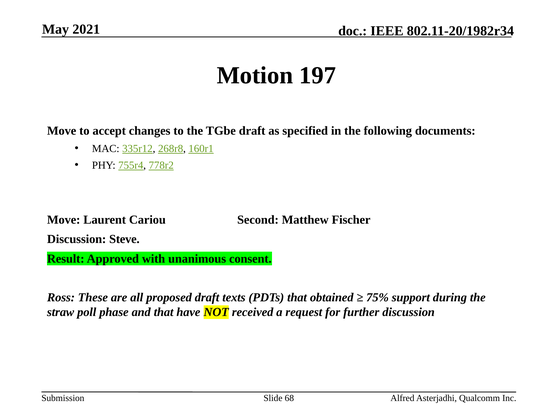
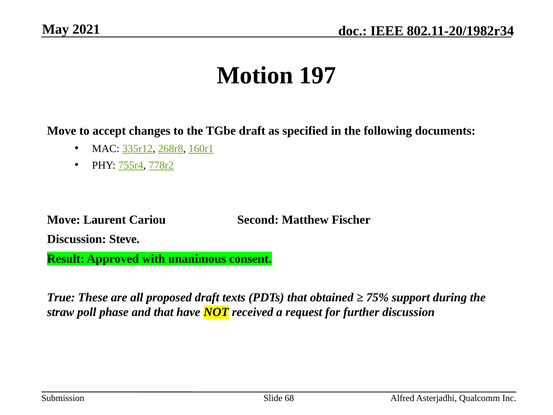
Ross: Ross -> True (61, 297)
